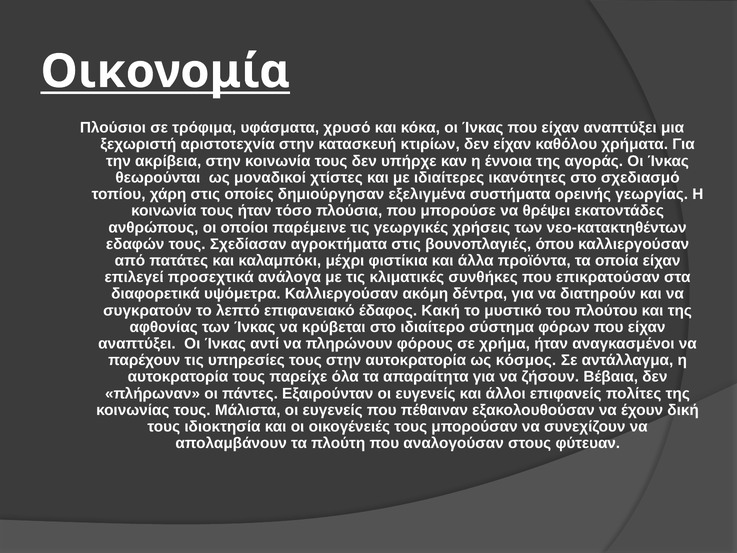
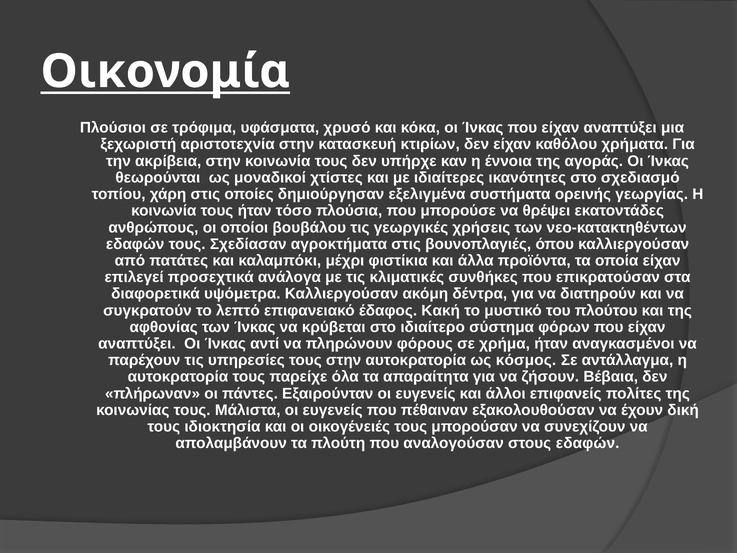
παρέμεινε: παρέμεινε -> βουβάλου (309, 227)
στους φύτευαν: φύτευαν -> εδαφών (588, 443)
